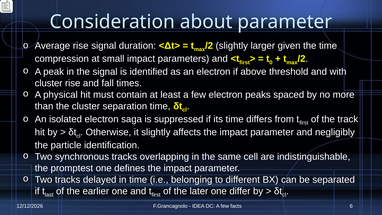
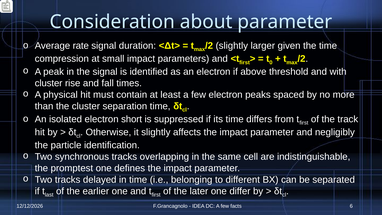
Average rise: rise -> rate (81, 46)
saga: saga -> short (132, 119)
